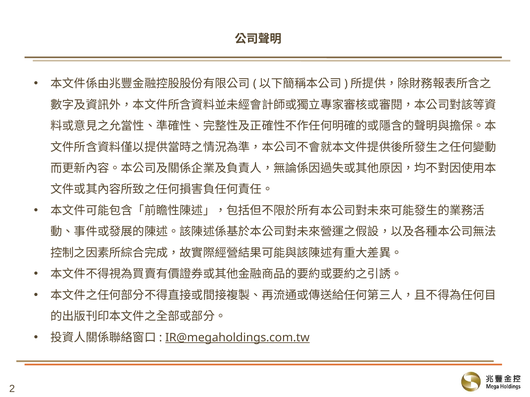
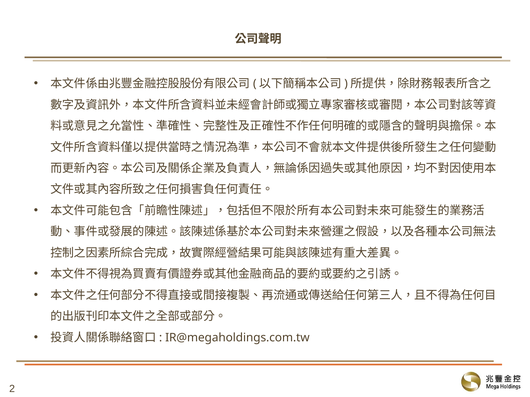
IR@megaholdings.com.tw underline: present -> none (237, 338)
